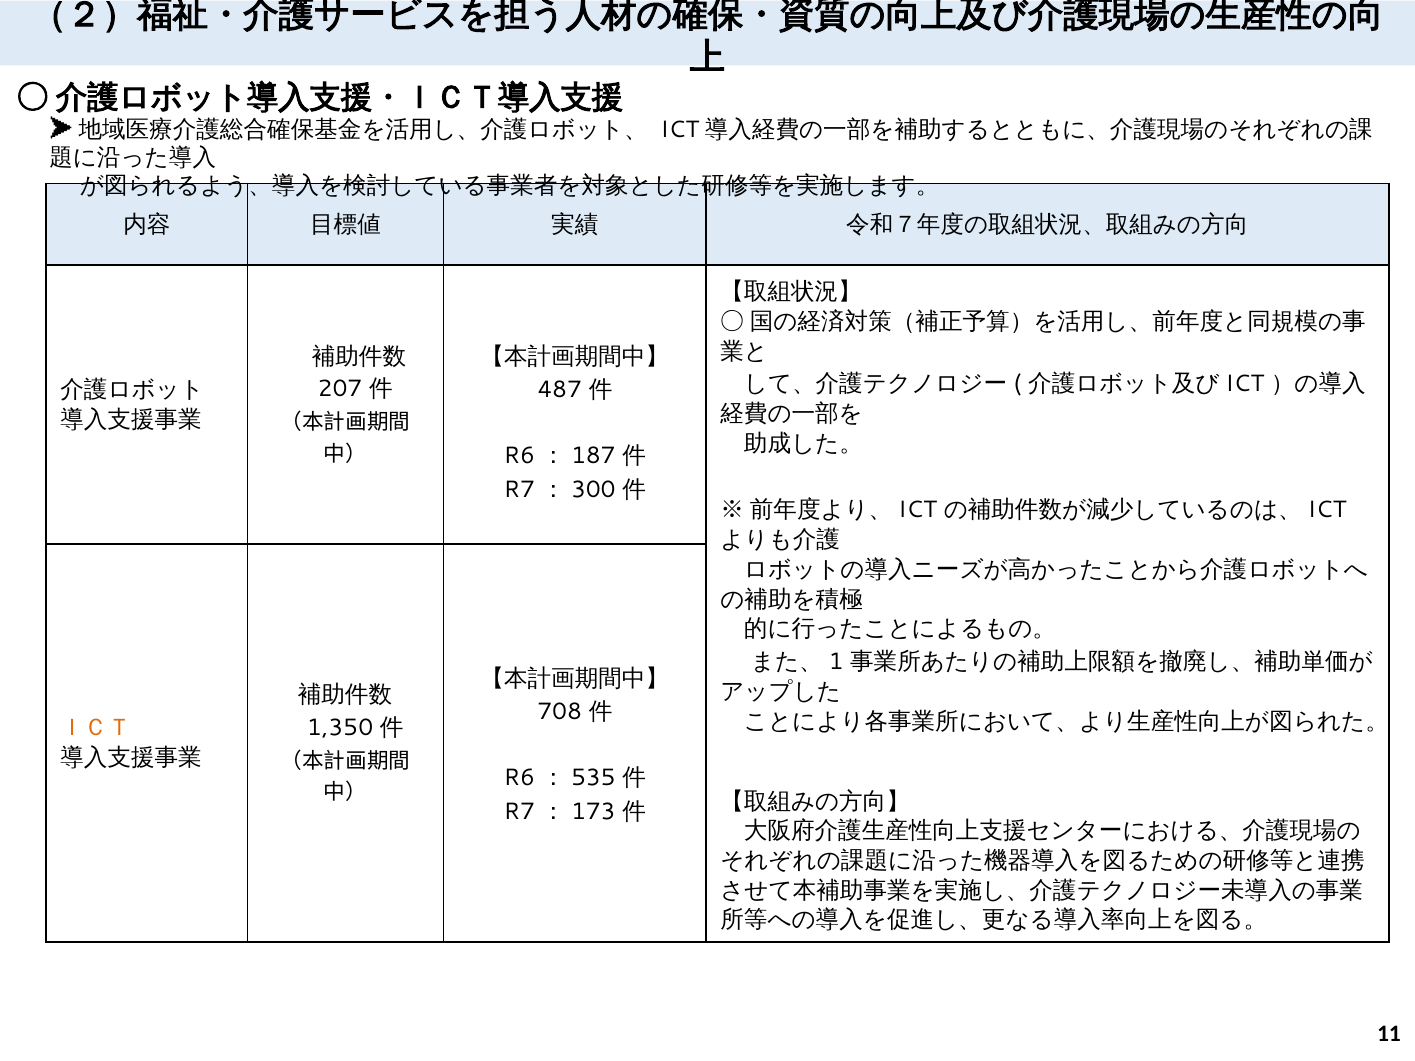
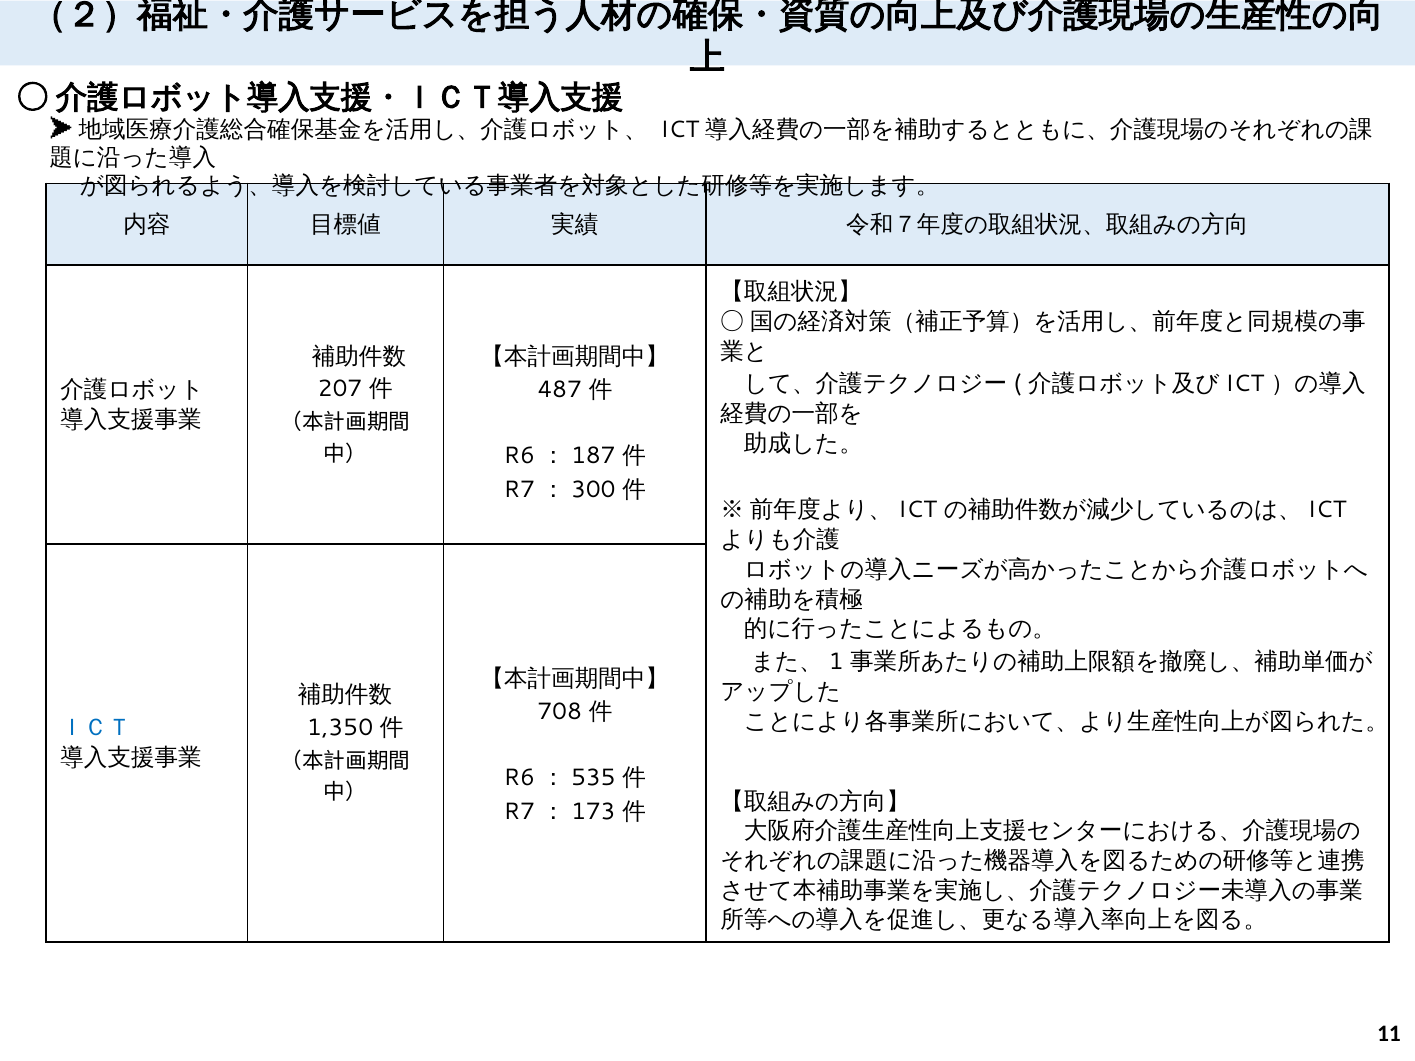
ＩＣＴ colour: orange -> blue (96, 728)
